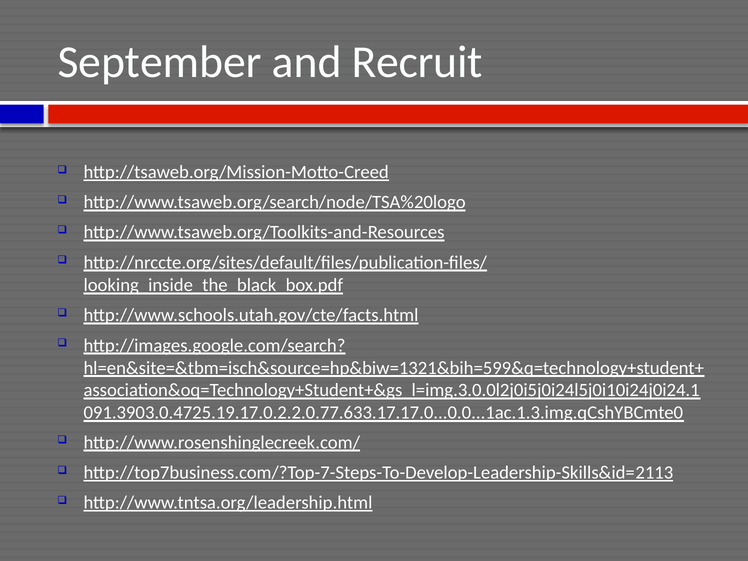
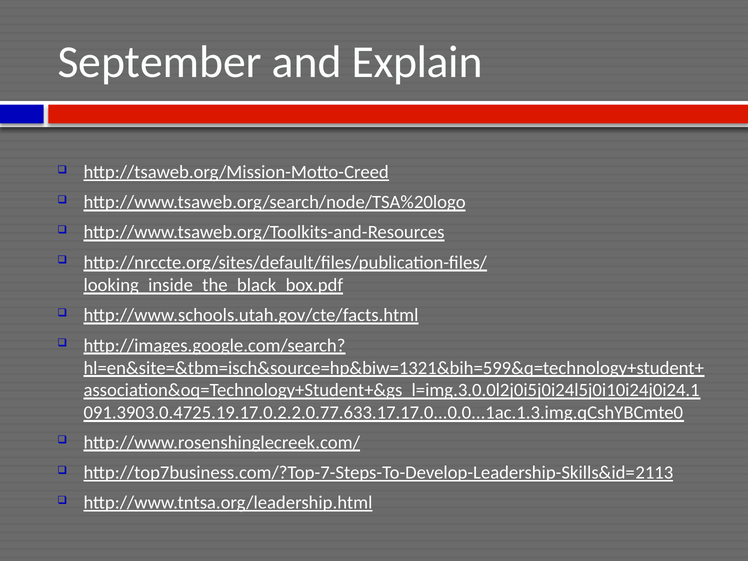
Recruit: Recruit -> Explain (417, 62)
